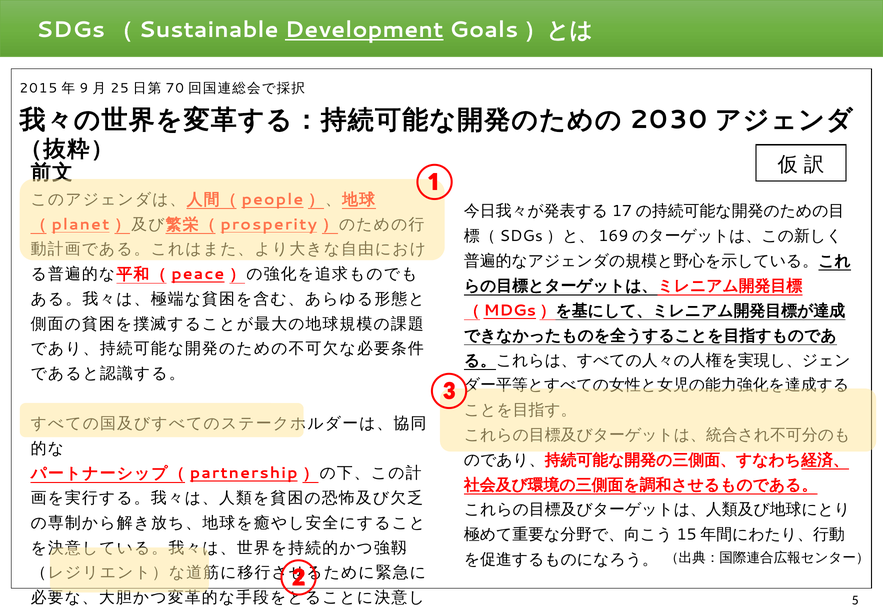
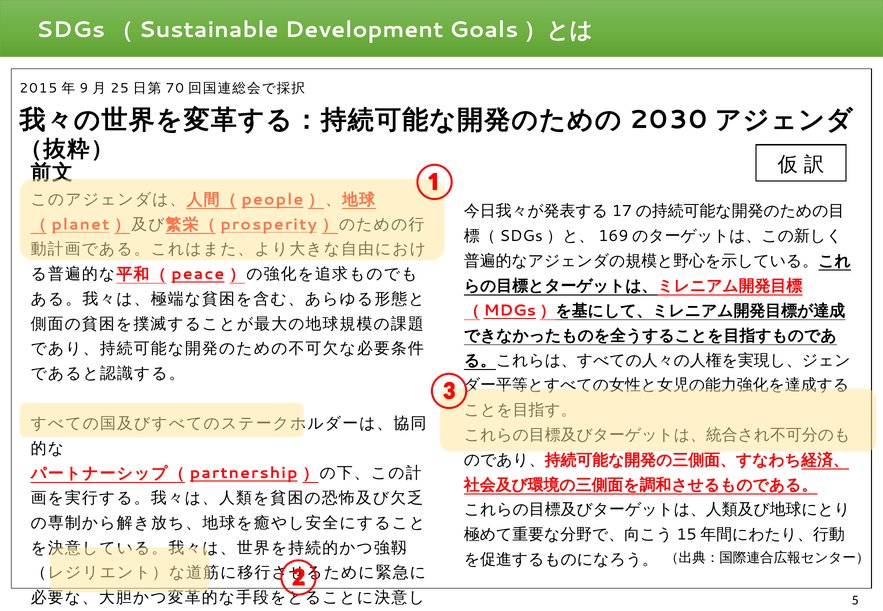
Development underline: present -> none (364, 30)
